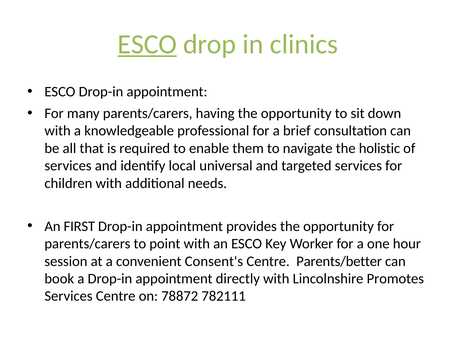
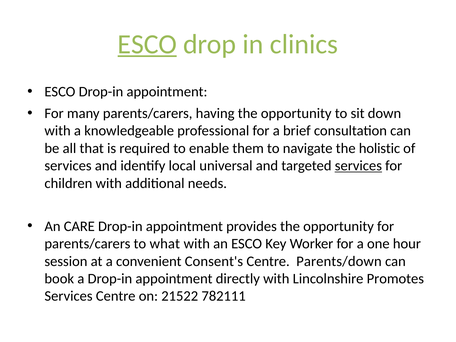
services underline: none -> present (358, 166)
FIRST: FIRST -> CARE (79, 226)
point: point -> what (165, 244)
Parents/better: Parents/better -> Parents/down (339, 261)
78872: 78872 -> 21522 (180, 296)
